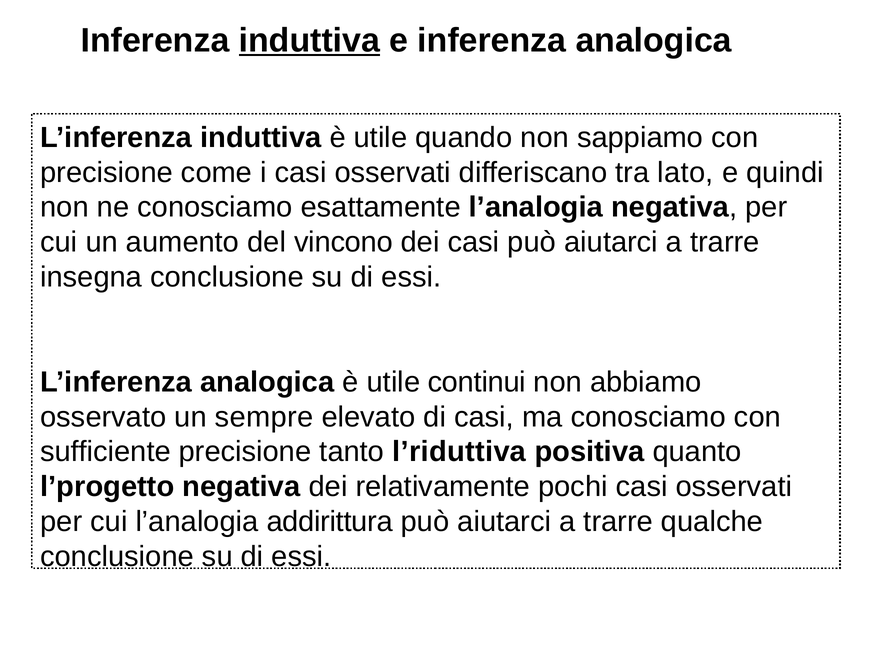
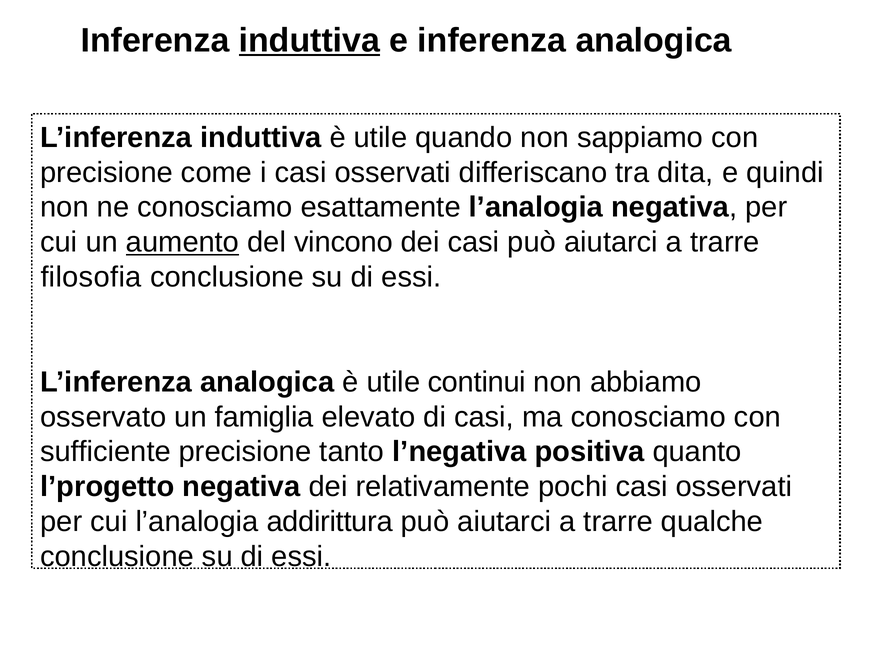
lato: lato -> dita (685, 172)
aumento underline: none -> present (183, 242)
insegna: insegna -> filosofia (91, 277)
sempre: sempre -> famiglia (264, 417)
l’riduttiva: l’riduttiva -> l’negativa (459, 452)
